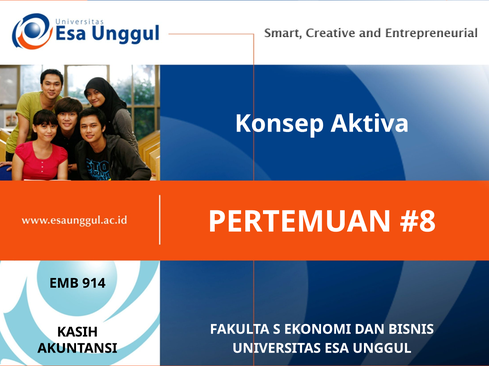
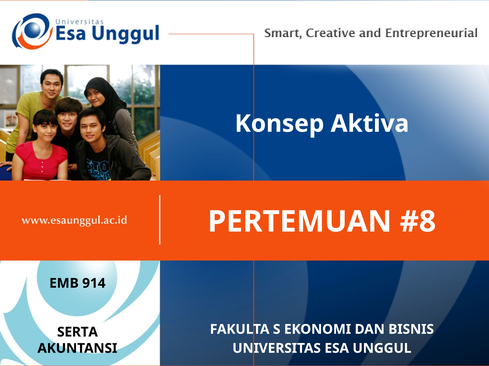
KASIH: KASIH -> SERTA (77, 333)
